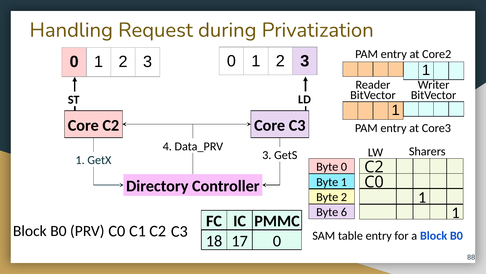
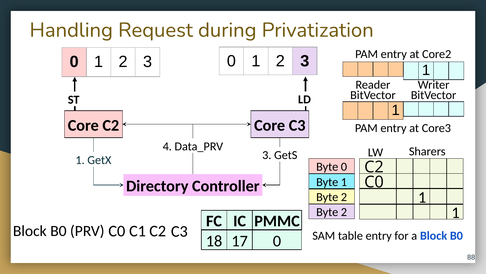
6: 6 -> 2 (344, 212)
